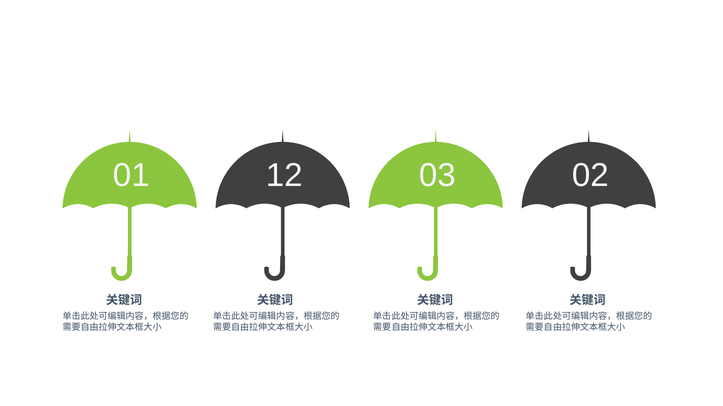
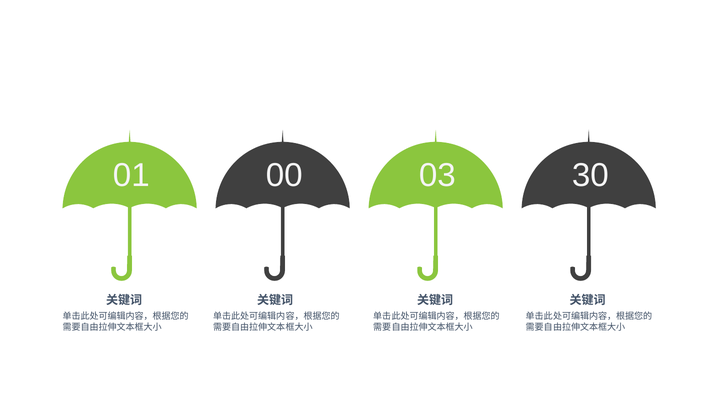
12: 12 -> 00 (284, 176)
02: 02 -> 30 (590, 176)
